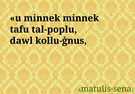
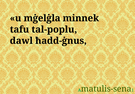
u minnek: minnek -> mġelġla (42, 18)
kollu-ġnus: kollu-ġnus -> ħadd-ġnus (61, 41)
